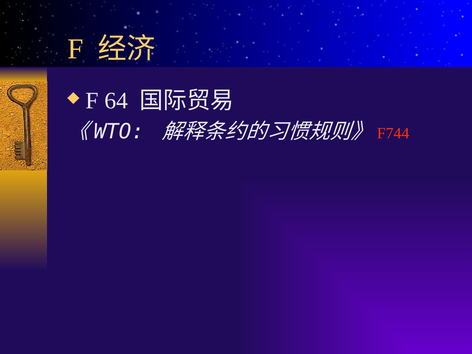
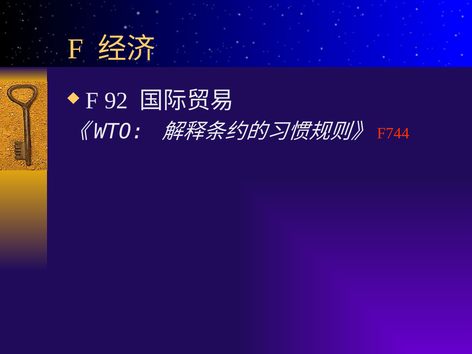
64: 64 -> 92 (116, 101)
